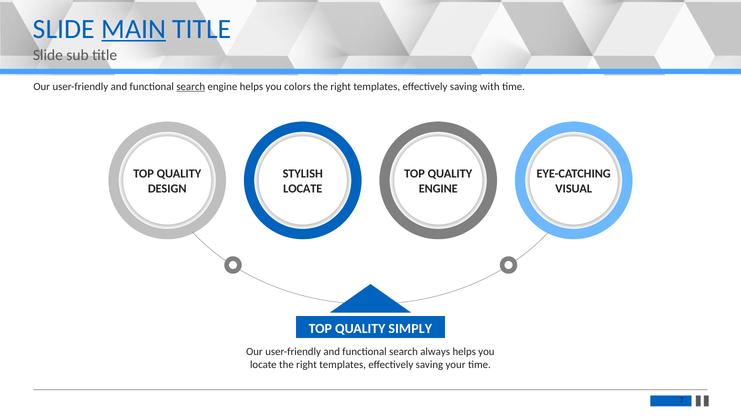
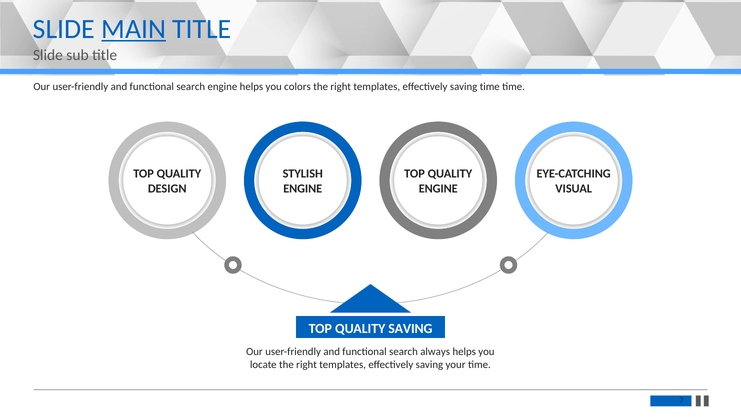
search underline: present -> none (191, 87)
saving with: with -> time (490, 87)
LOCATE: LOCATE -> ENGINE (303, 188)
QUALITY SIMPLY: SIMPLY -> SAVING (410, 328)
